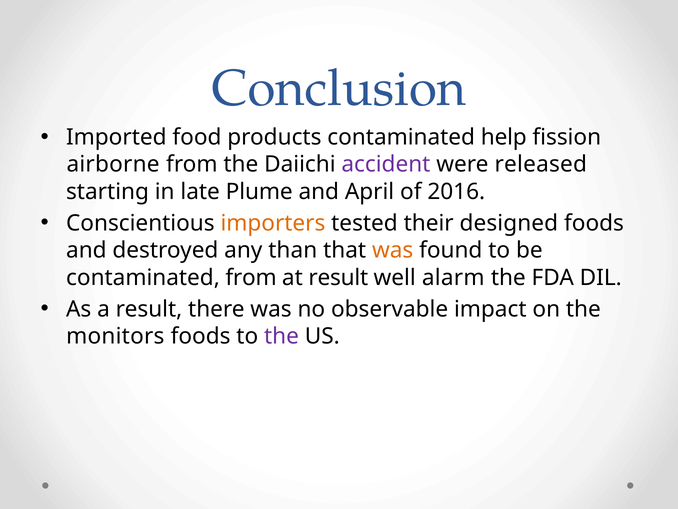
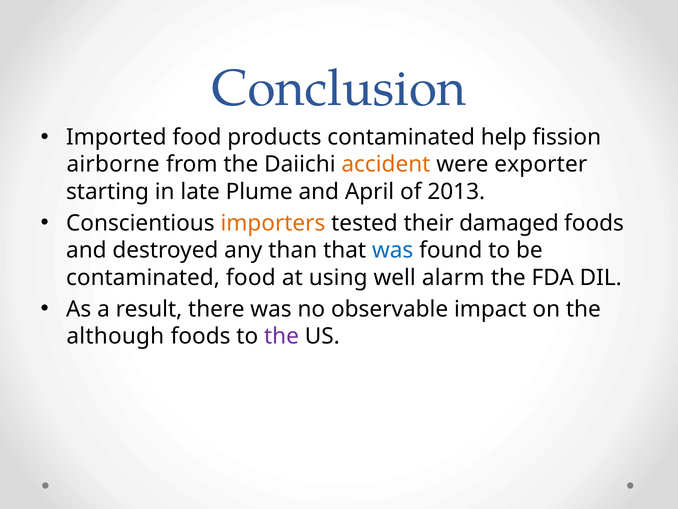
accident colour: purple -> orange (386, 164)
released: released -> exporter (541, 164)
2016: 2016 -> 2013 (456, 191)
designed: designed -> damaged (509, 223)
was colour: orange -> blue (393, 250)
contaminated from: from -> food (251, 277)
at result: result -> using (338, 277)
monitors: monitors -> although (115, 336)
